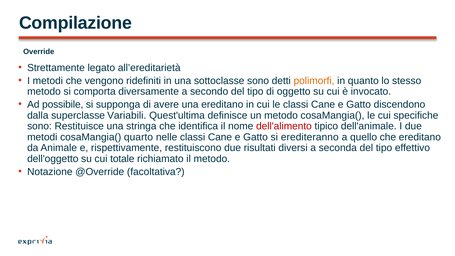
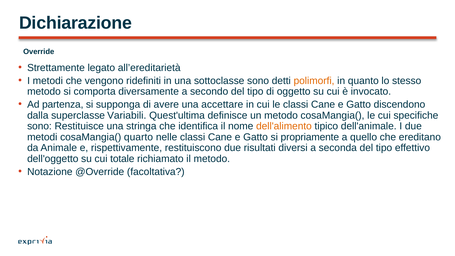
Compilazione: Compilazione -> Dichiarazione (76, 23)
possibile: possibile -> partenza (63, 104)
una ereditano: ereditano -> accettare (222, 104)
dell'alimento colour: red -> orange (284, 126)
erediteranno: erediteranno -> propriamente (310, 137)
